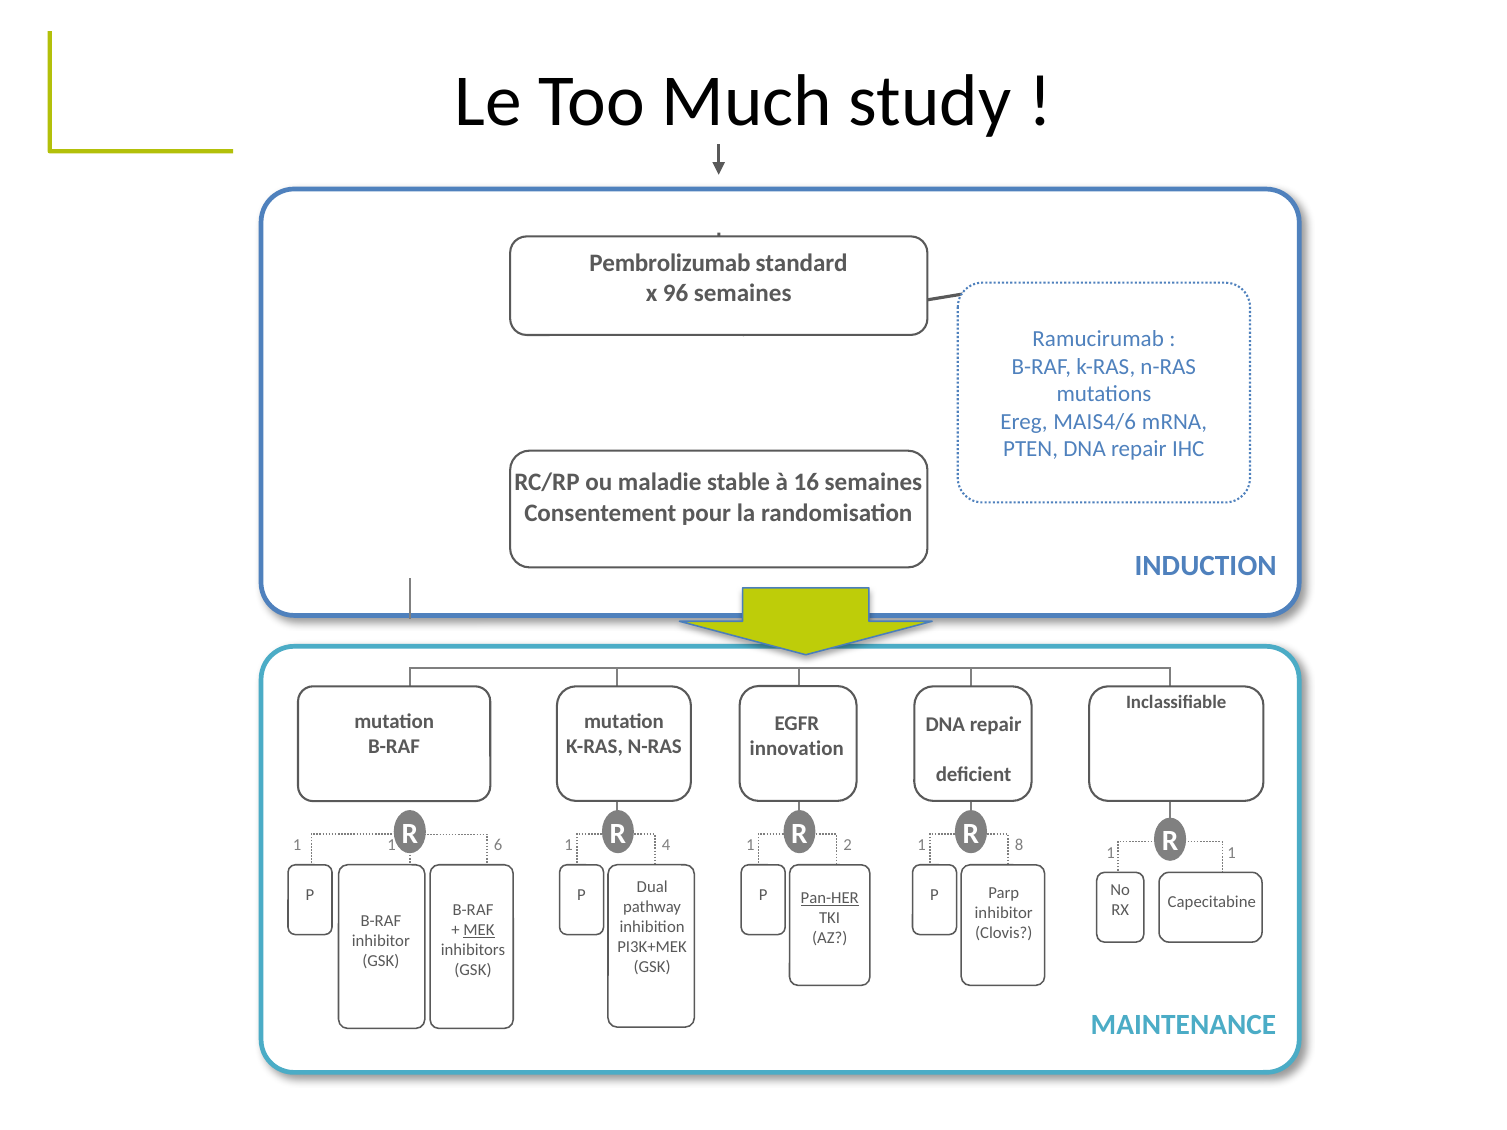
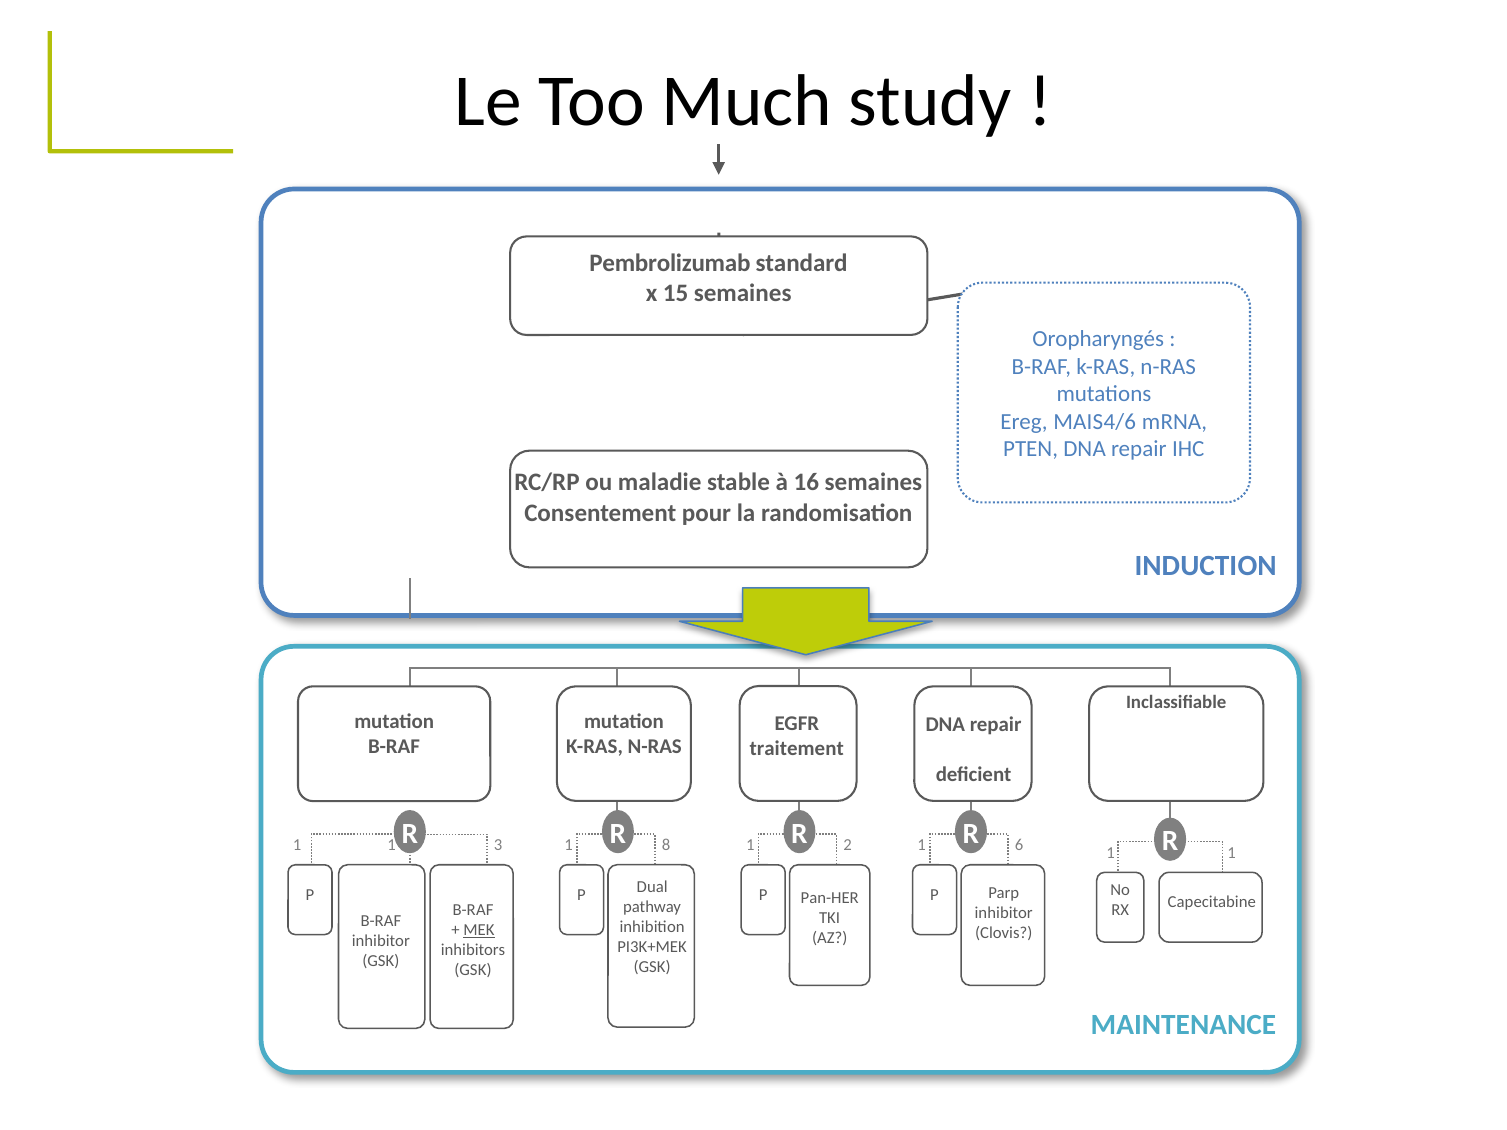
96: 96 -> 15 (676, 293)
Ramucirumab: Ramucirumab -> Oropharyngés (1098, 339)
innovation: innovation -> traitement (797, 748)
6: 6 -> 3 (498, 846)
4: 4 -> 8 (666, 846)
8: 8 -> 6 (1019, 846)
Pan-HER underline: present -> none (830, 898)
